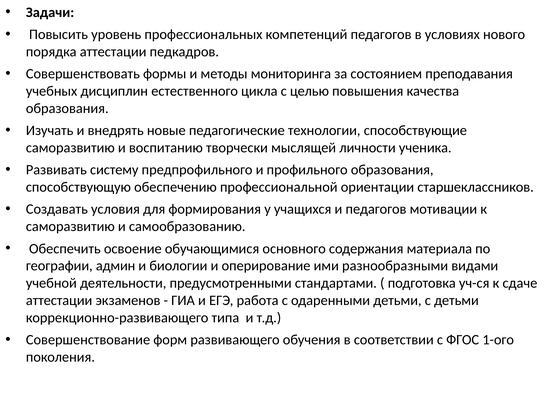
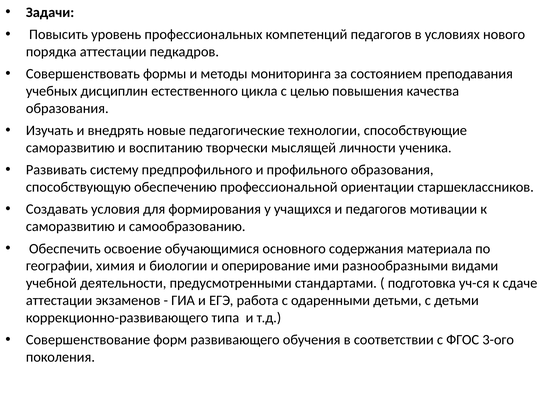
админ: админ -> химия (115, 266)
1-ого: 1-ого -> 3-ого (498, 340)
